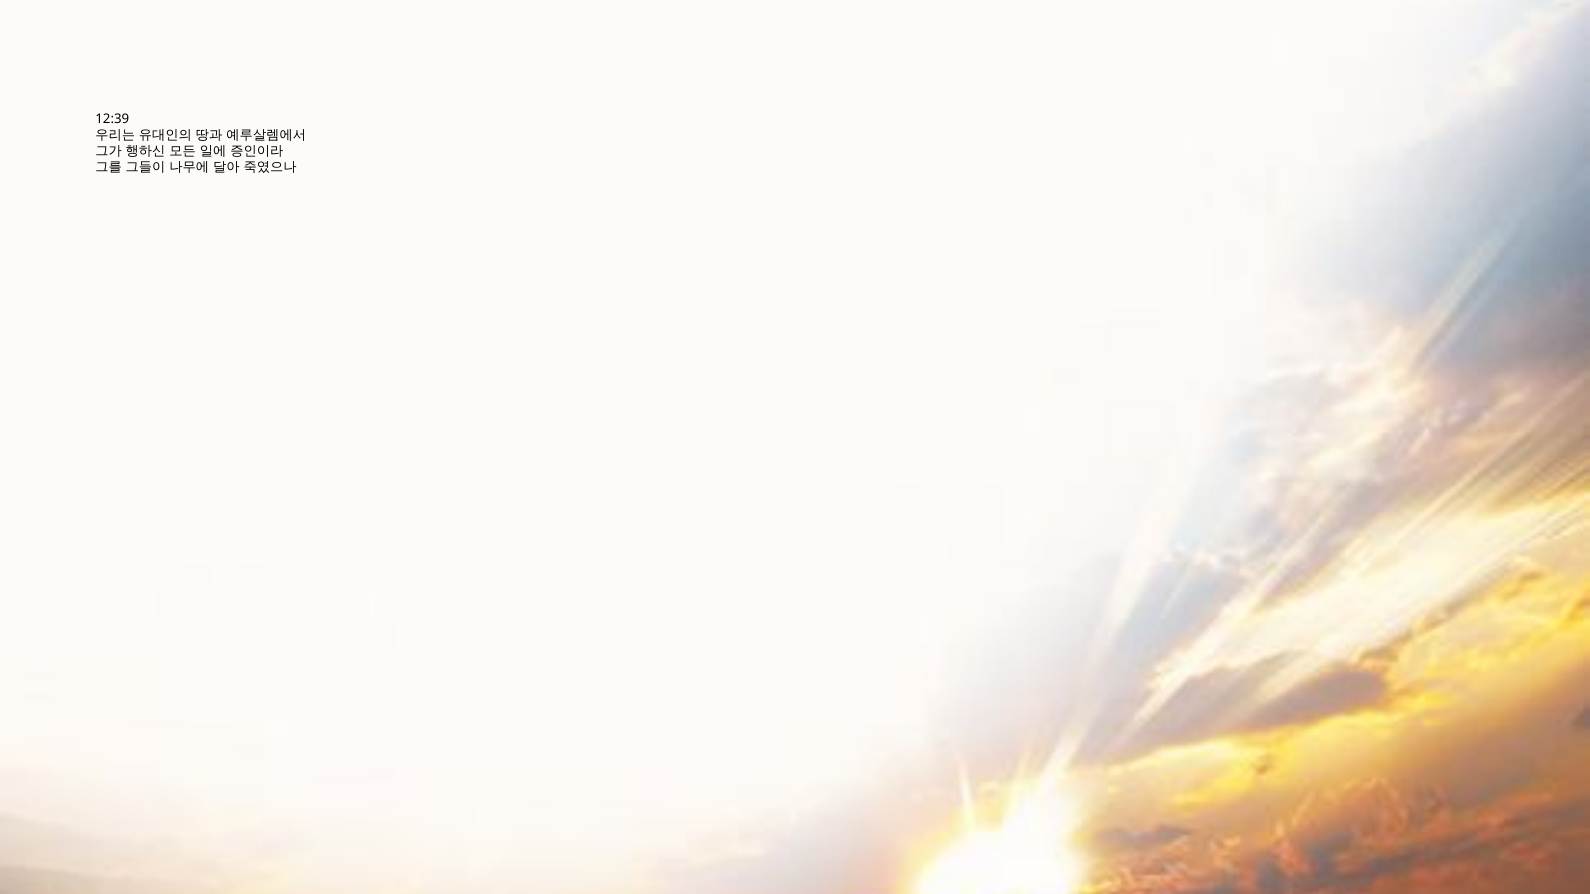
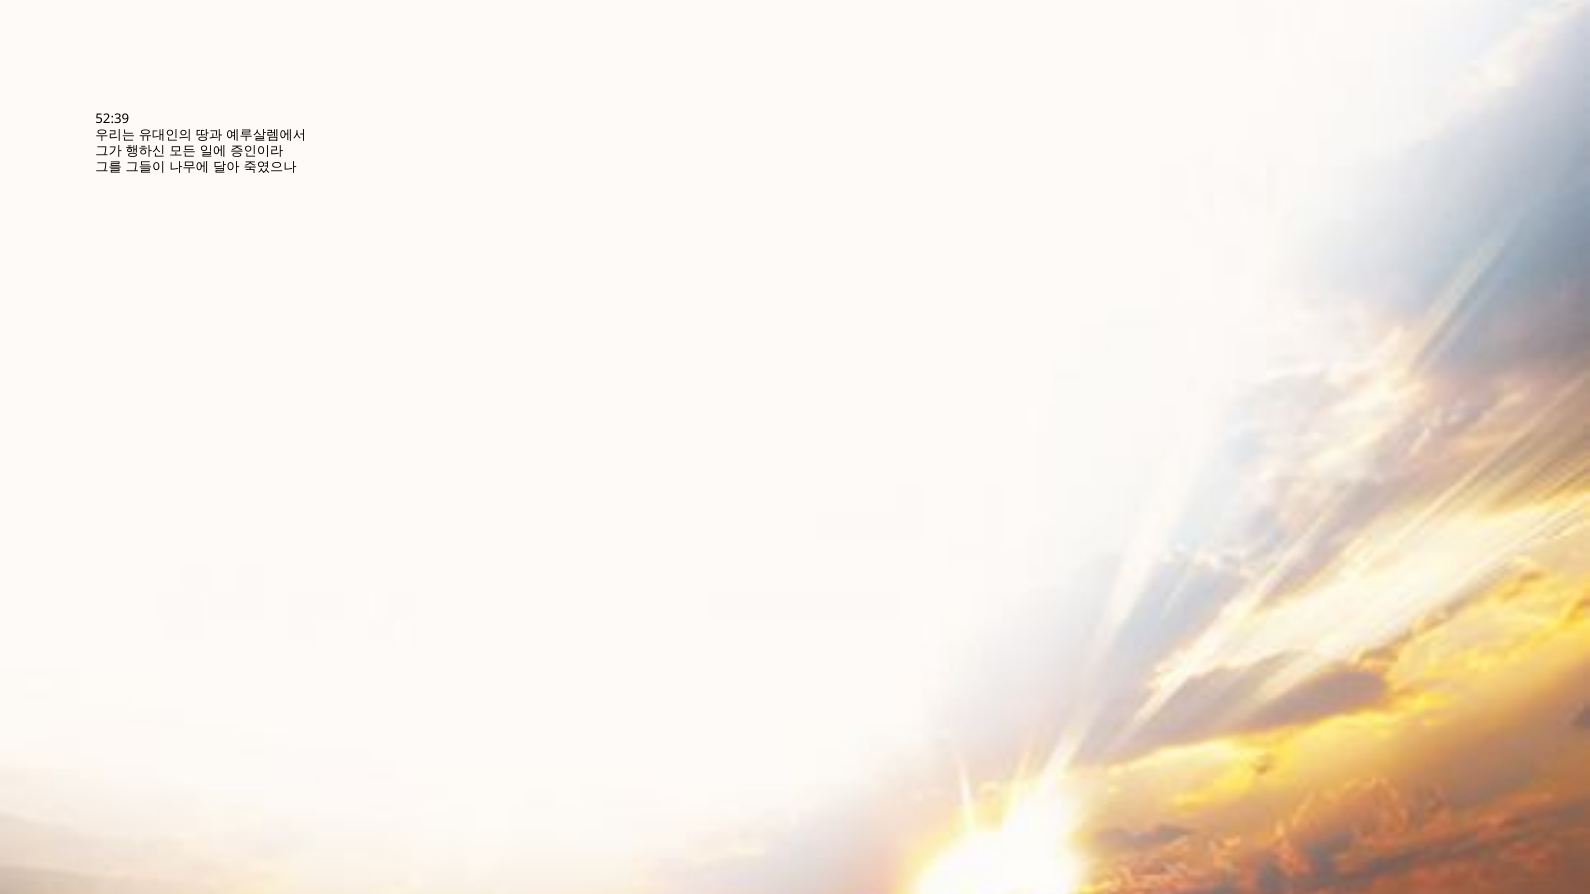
12:39: 12:39 -> 52:39 (112, 119)
